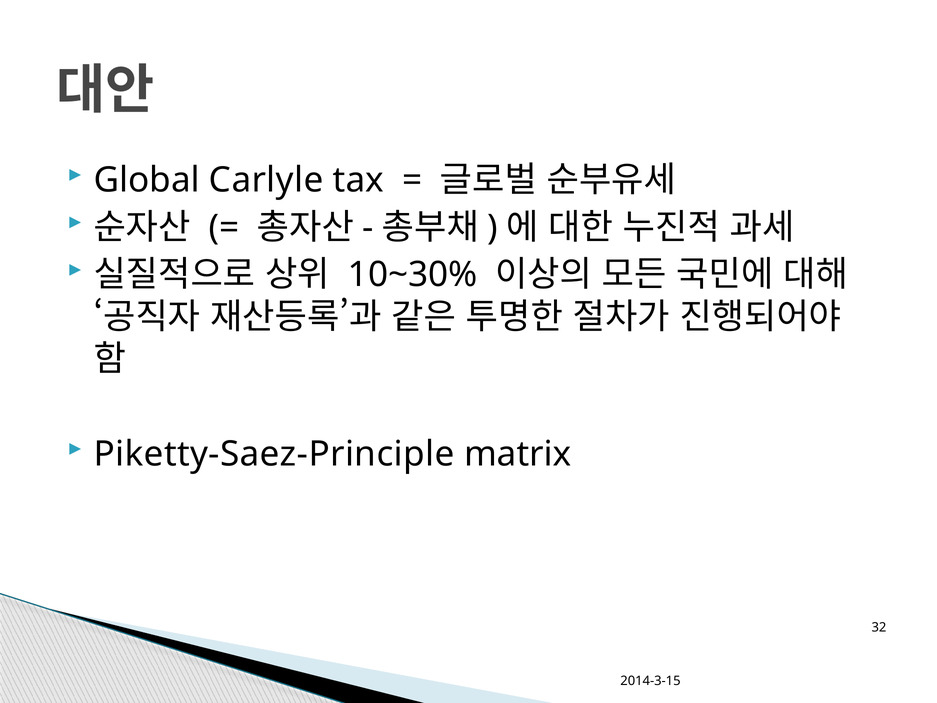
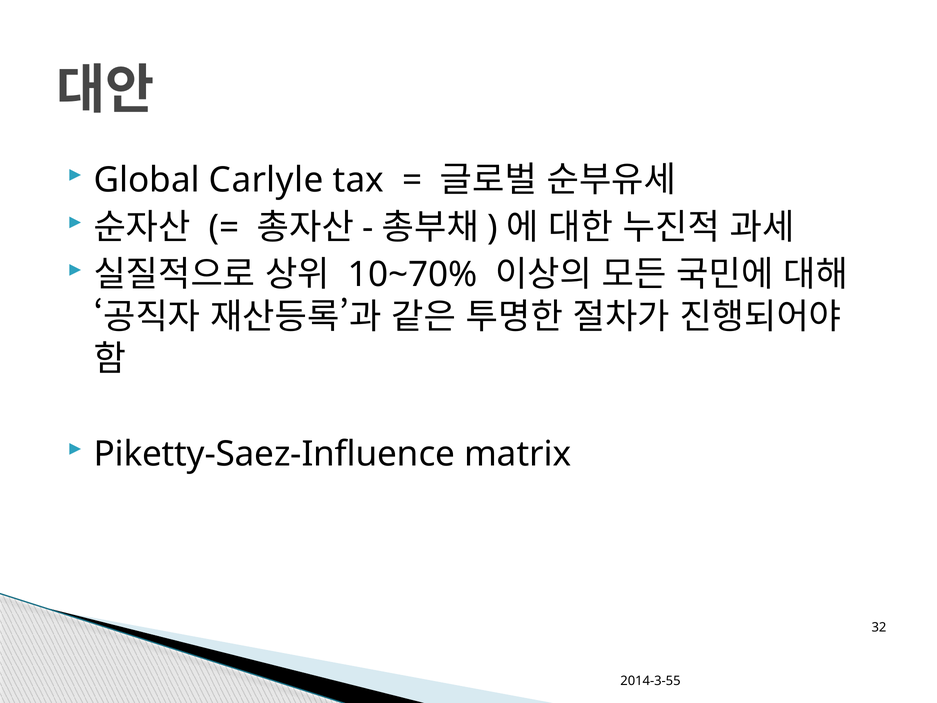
10~30%: 10~30% -> 10~70% (413, 275)
Piketty-Saez-Principle: Piketty-Saez-Principle -> Piketty-Saez-Influence (274, 454)
2014-3-15: 2014-3-15 -> 2014-3-55 (650, 680)
